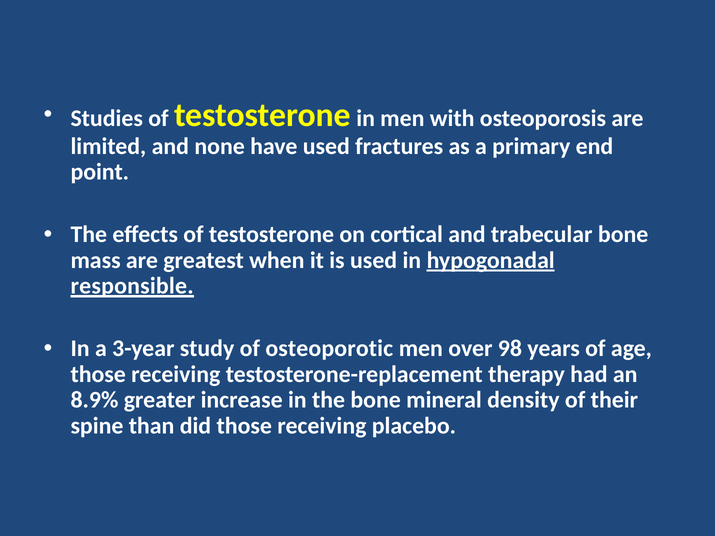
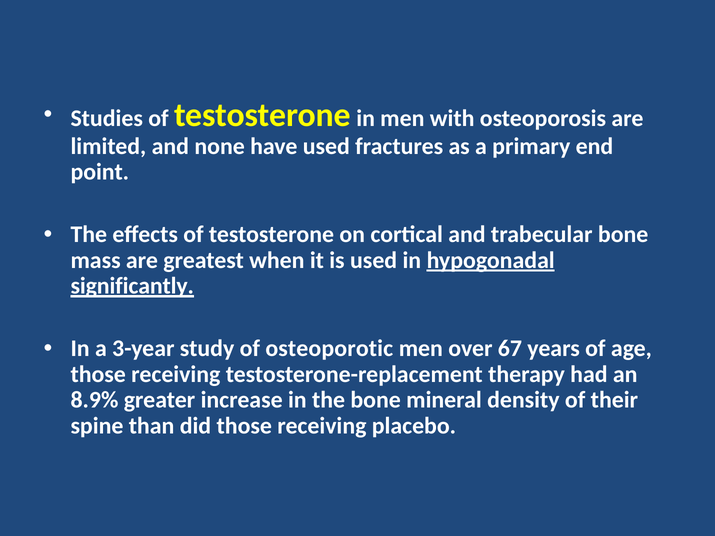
responsible: responsible -> significantly (132, 286)
98: 98 -> 67 (510, 349)
